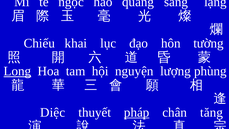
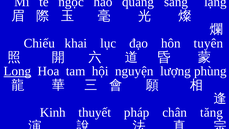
tường: tường -> tuyên (208, 43)
Diệc: Diệc -> Kinh (53, 112)
pháp underline: present -> none (137, 112)
